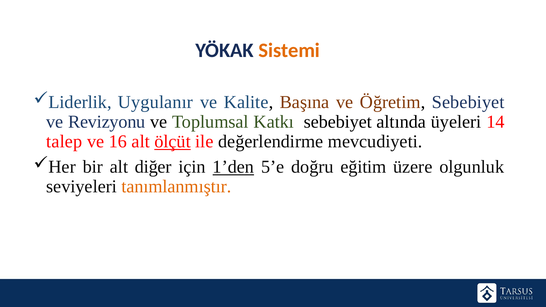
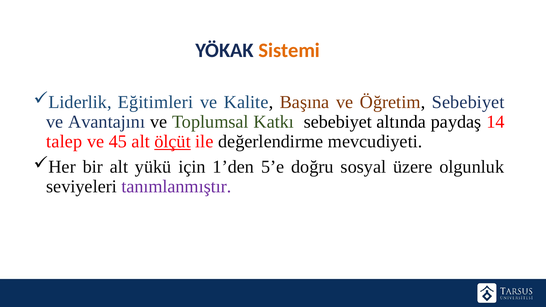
Uygulanır: Uygulanır -> Eğitimleri (155, 102)
Revizyonu: Revizyonu -> Avantajını (107, 122)
üyeleri: üyeleri -> paydaş (456, 122)
16: 16 -> 45 (118, 142)
diğer: diğer -> yükü (153, 167)
1’den underline: present -> none (233, 167)
eğitim: eğitim -> sosyal (363, 167)
tanımlanmıştır colour: orange -> purple (176, 187)
